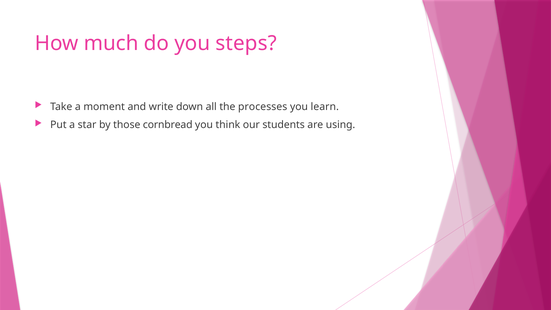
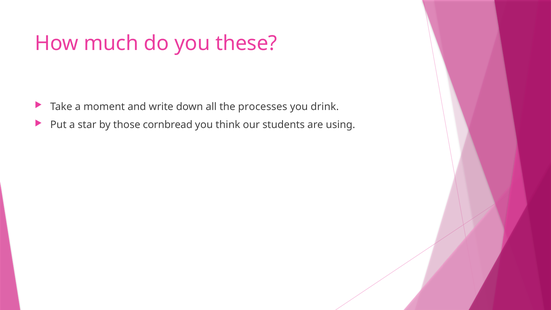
steps: steps -> these (246, 43)
learn: learn -> drink (325, 107)
